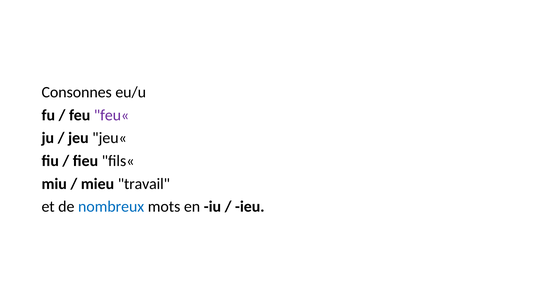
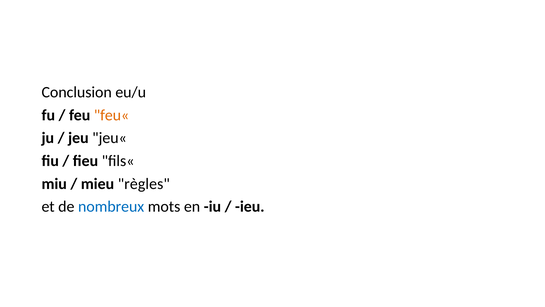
Consonnes: Consonnes -> Conclusion (77, 92)
feu« colour: purple -> orange (111, 115)
travail: travail -> règles (144, 184)
